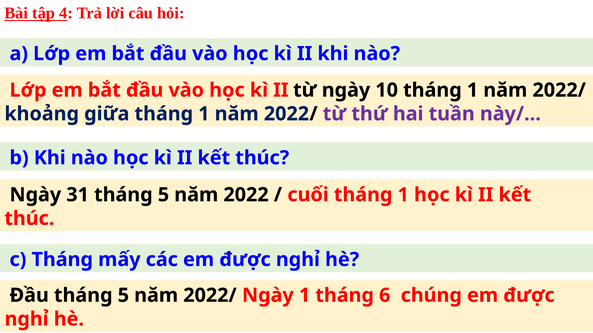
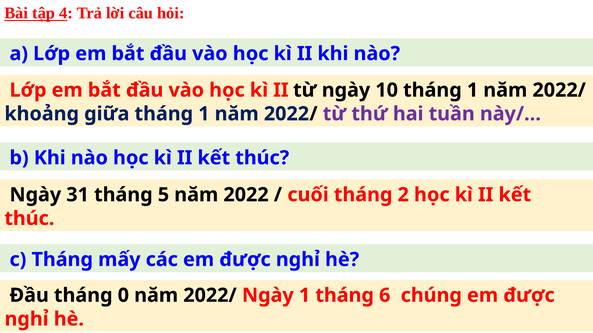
cuối tháng 1: 1 -> 2 (403, 195)
Đầu tháng 5: 5 -> 0 (123, 296)
